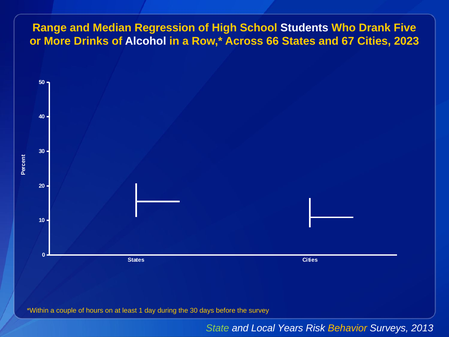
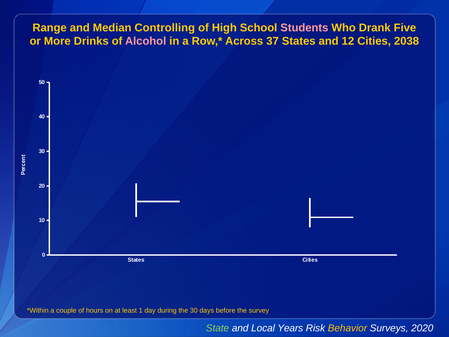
Regression: Regression -> Controlling (165, 28)
Students colour: white -> pink (304, 28)
Alcohol colour: white -> pink (146, 41)
66: 66 -> 37 (273, 41)
67: 67 -> 12 (348, 41)
2023: 2023 -> 2038 (407, 41)
2013: 2013 -> 2020 (422, 328)
